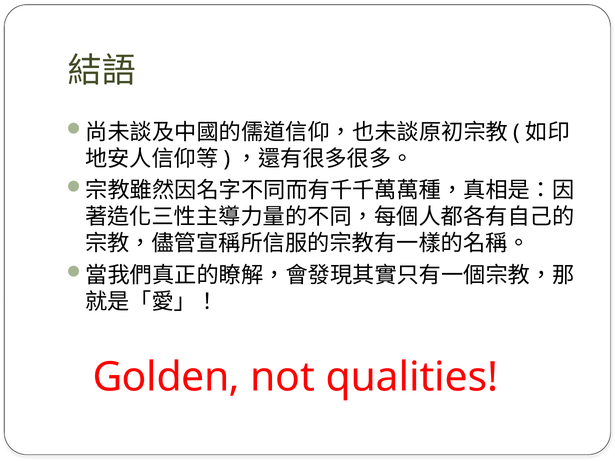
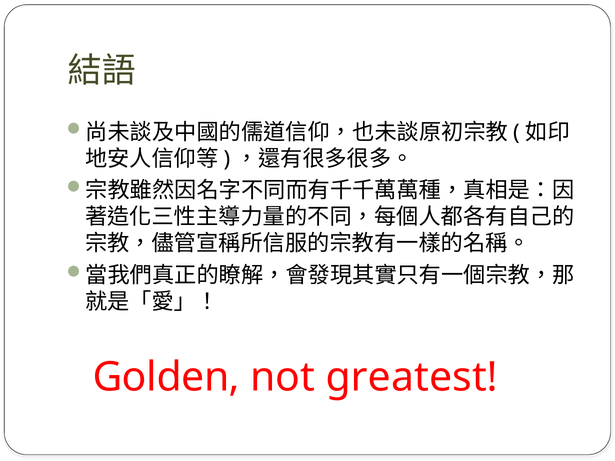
qualities: qualities -> greatest (412, 377)
